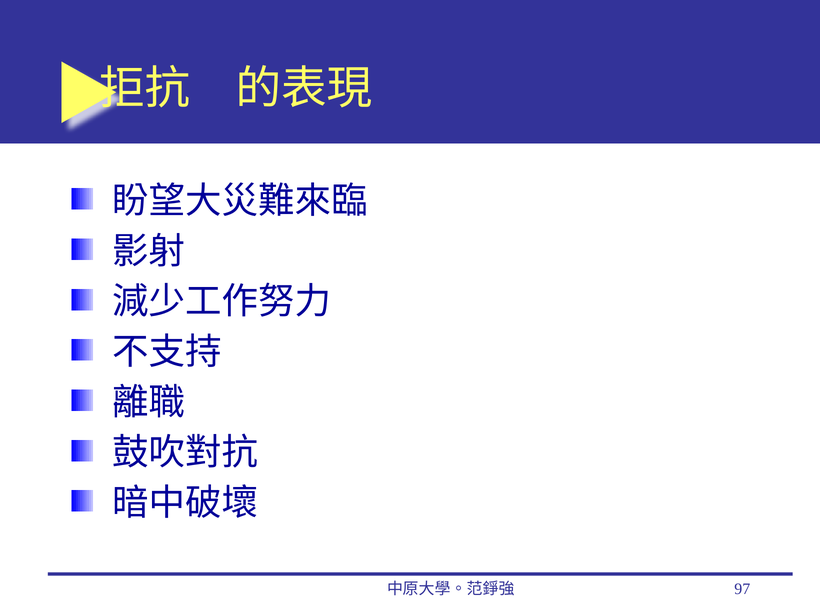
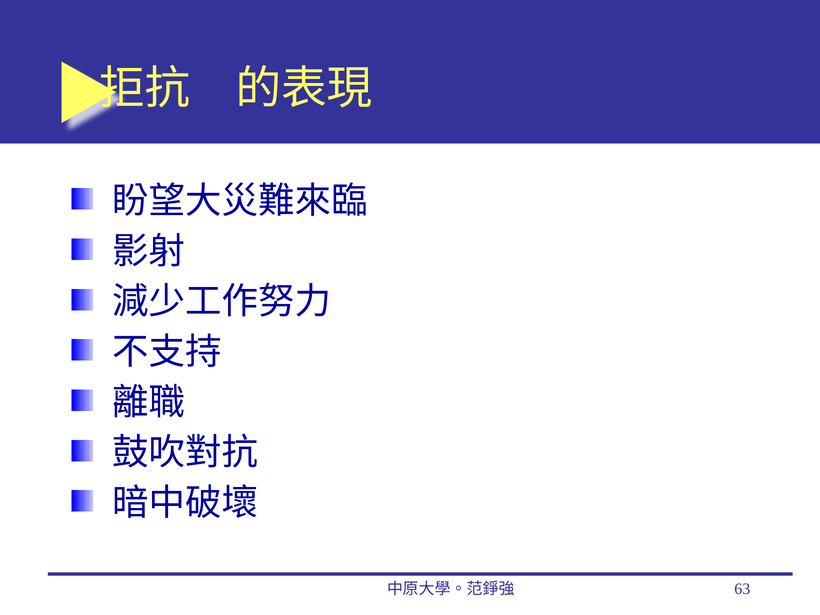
97: 97 -> 63 (742, 589)
